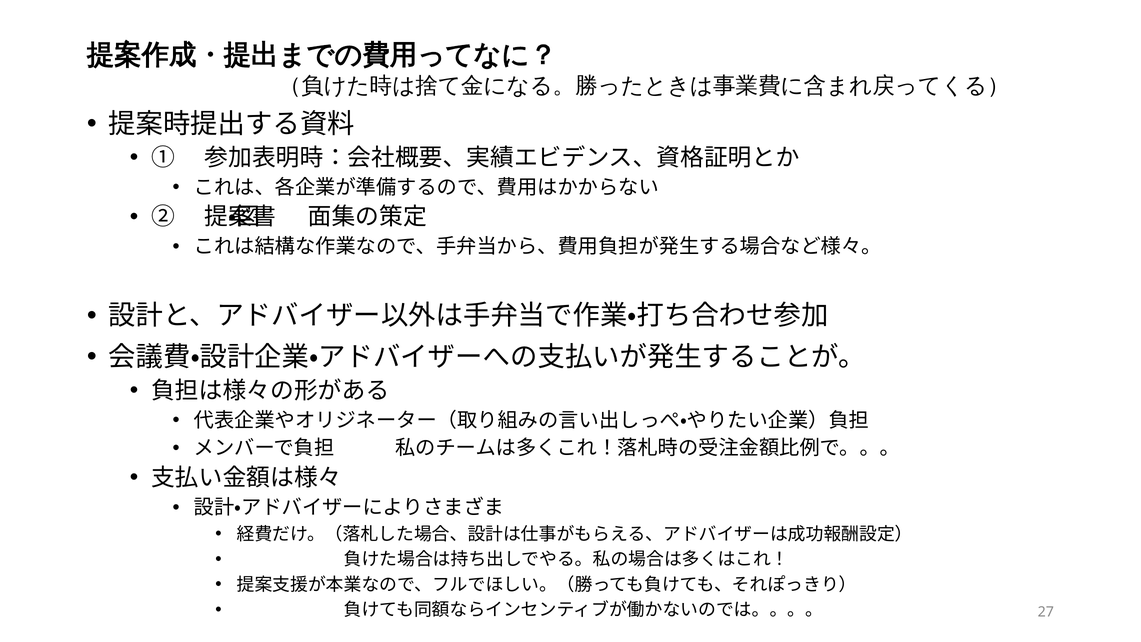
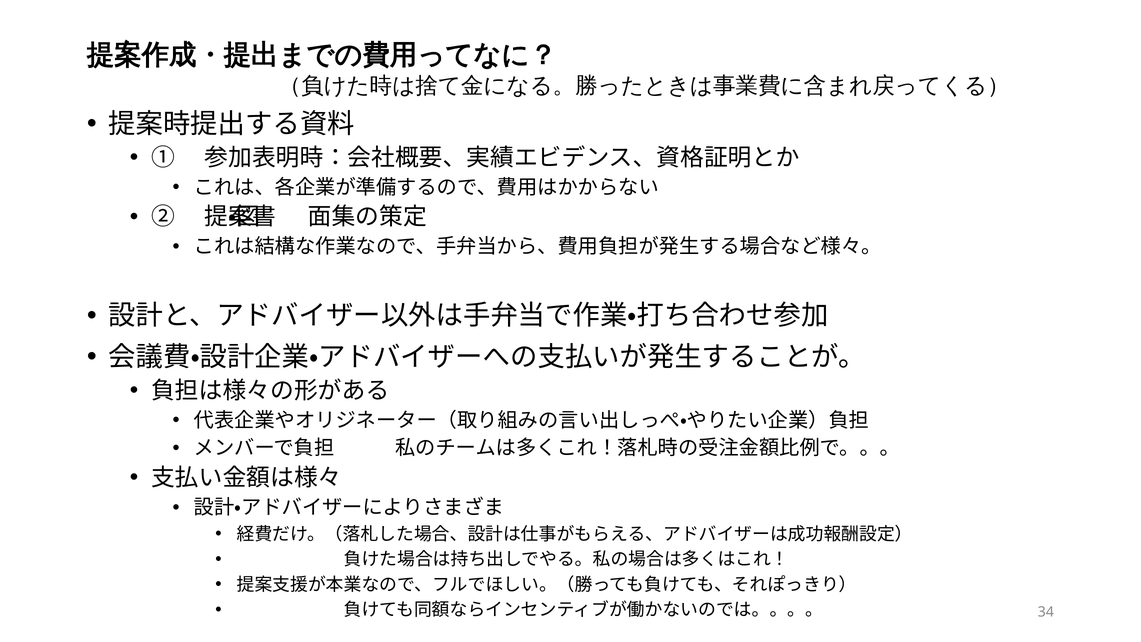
27: 27 -> 34 (1046, 612)
